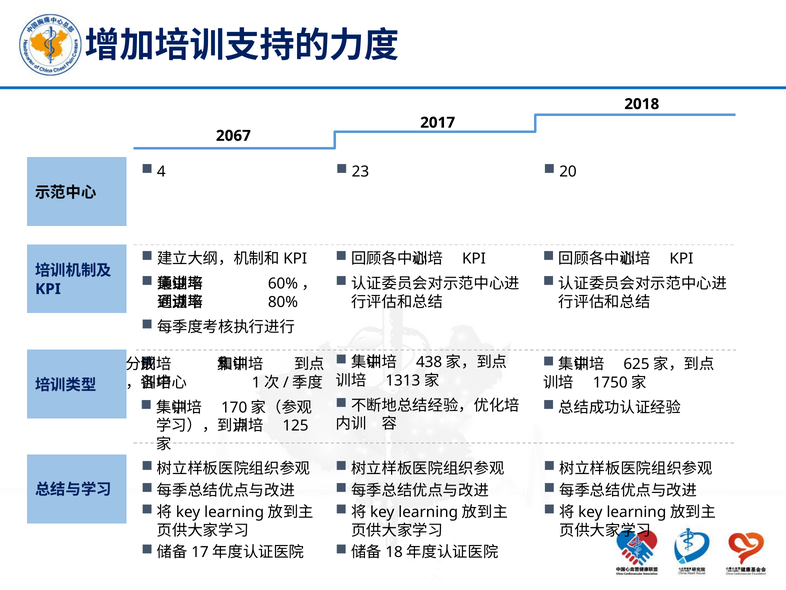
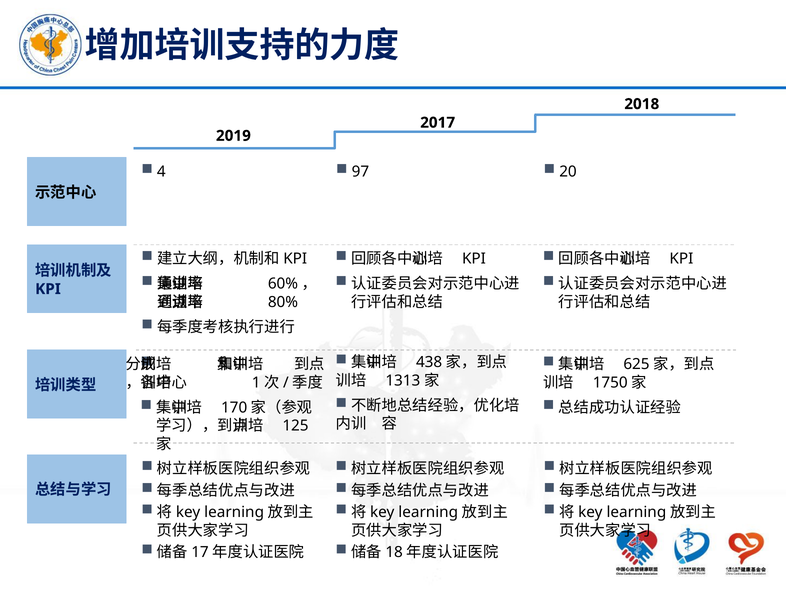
2067: 2067 -> 2019 (233, 136)
23: 23 -> 97 (360, 172)
